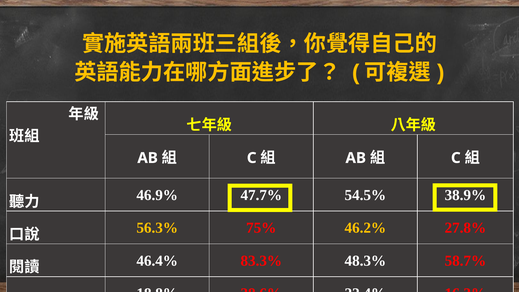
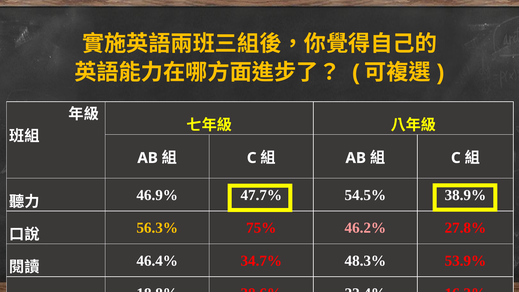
46.2% colour: yellow -> pink (365, 228)
83.3%: 83.3% -> 34.7% (261, 261)
58.7%: 58.7% -> 53.9% (465, 261)
